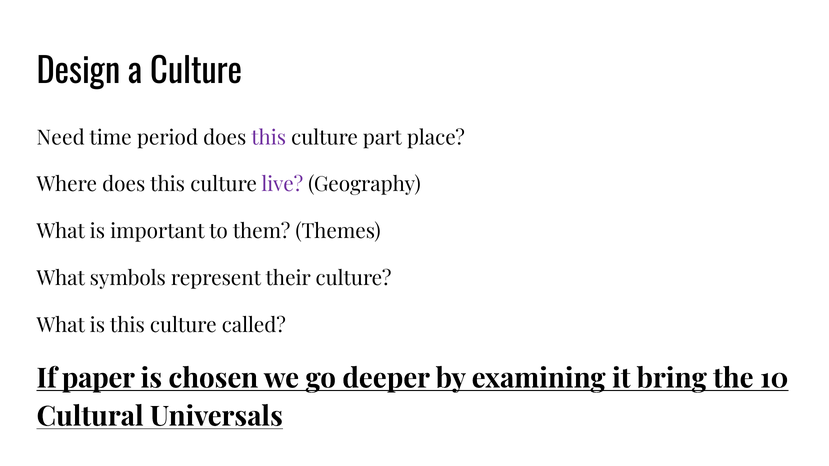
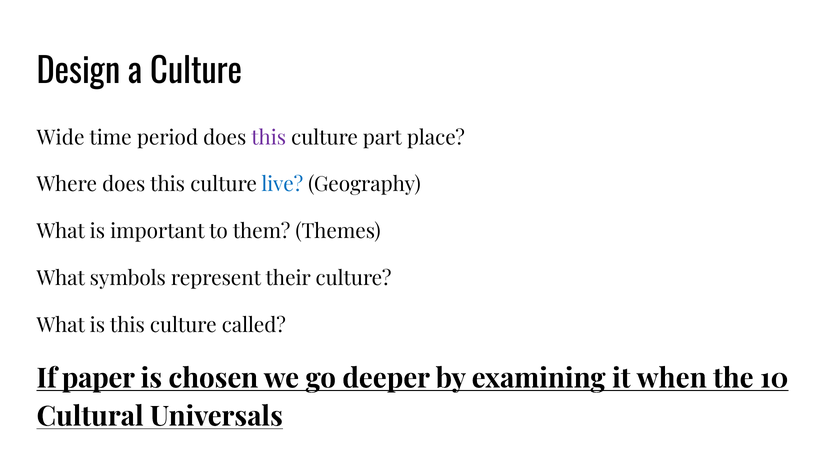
Need: Need -> Wide (61, 138)
live colour: purple -> blue (282, 185)
bring: bring -> when (672, 379)
